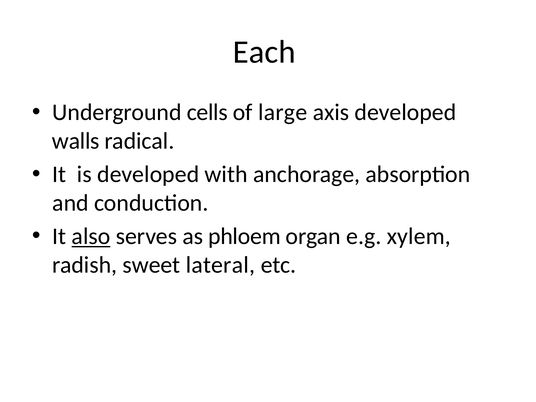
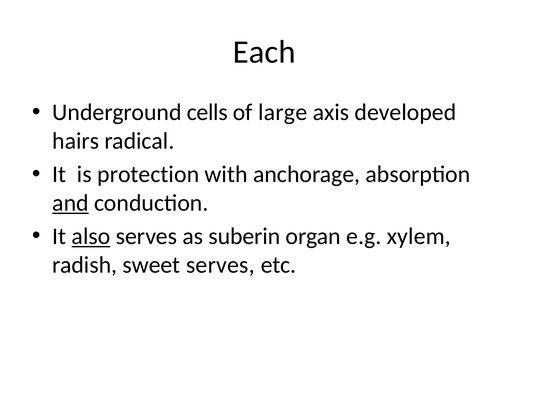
walls: walls -> hairs (76, 141)
is developed: developed -> protection (148, 174)
and underline: none -> present (70, 203)
phloem: phloem -> suberin (244, 236)
sweet lateral: lateral -> serves (220, 265)
